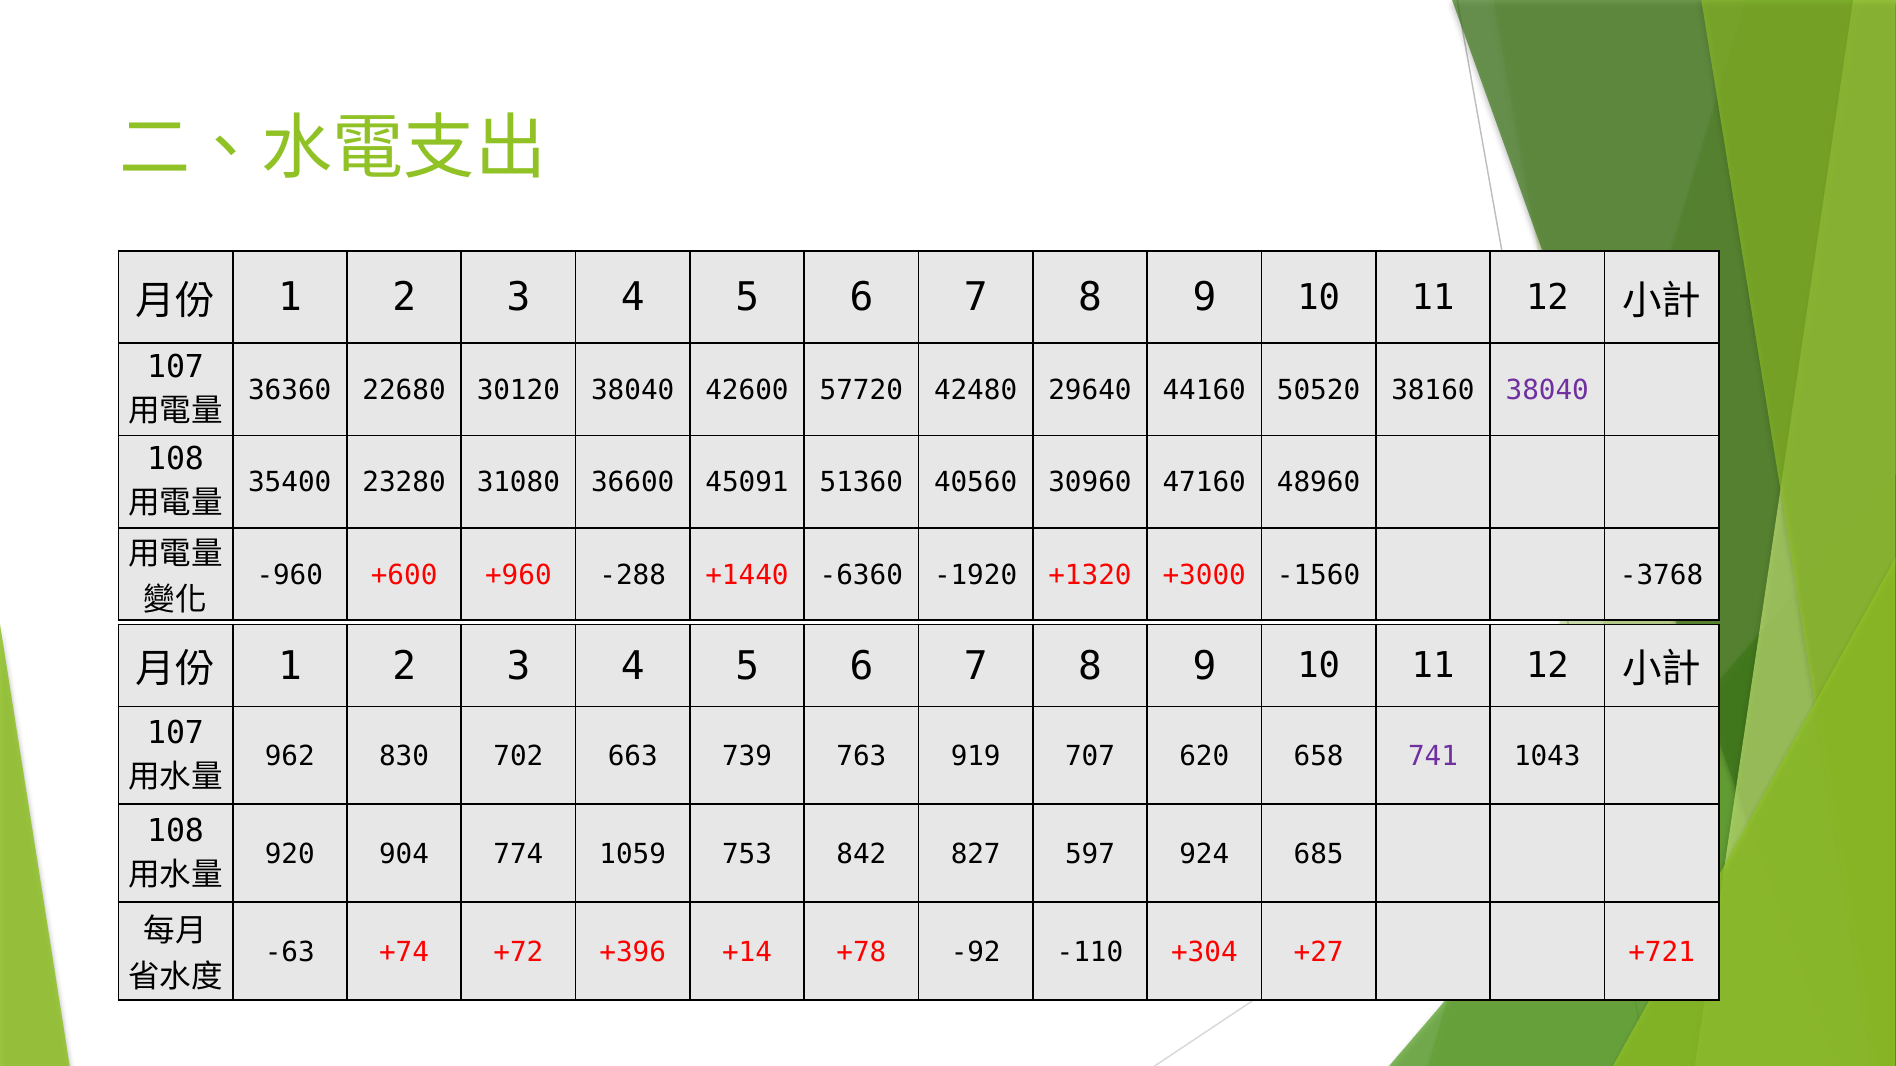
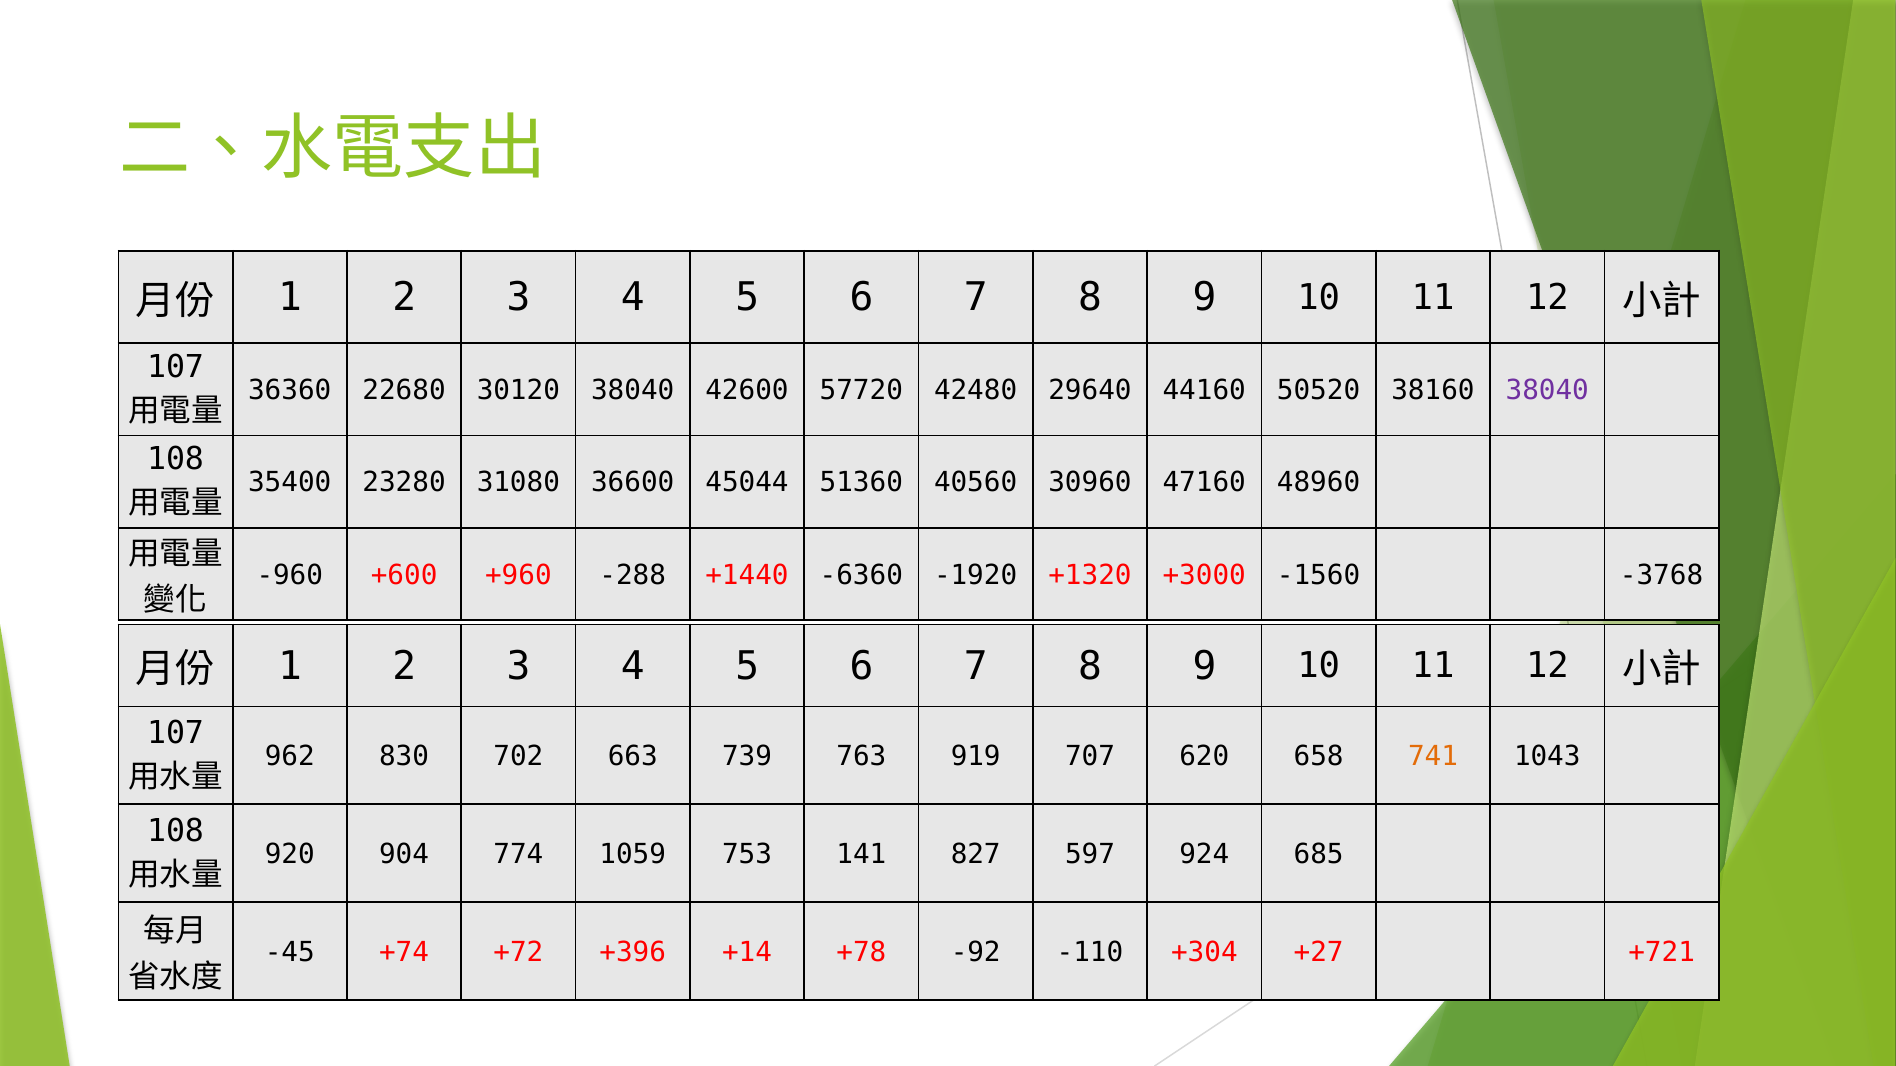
45091: 45091 -> 45044 (747, 483)
741 colour: purple -> orange (1433, 757)
842: 842 -> 141 (861, 855)
-63: -63 -> -45 (290, 953)
